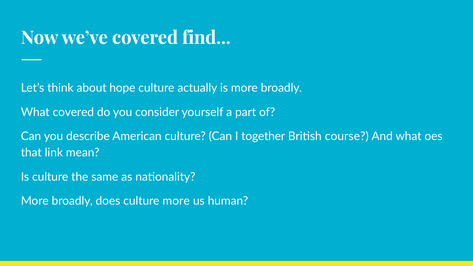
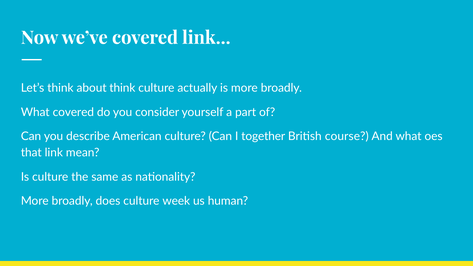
covered find: find -> link (206, 38)
about hope: hope -> think (122, 88)
culture more: more -> week (176, 201)
